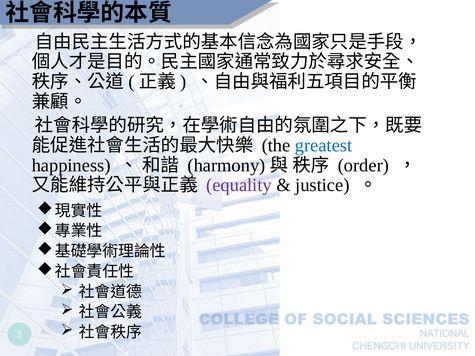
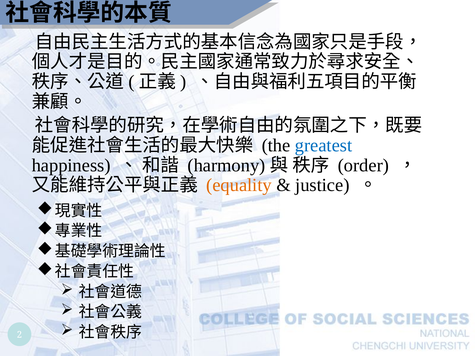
equality colour: purple -> orange (239, 185)
